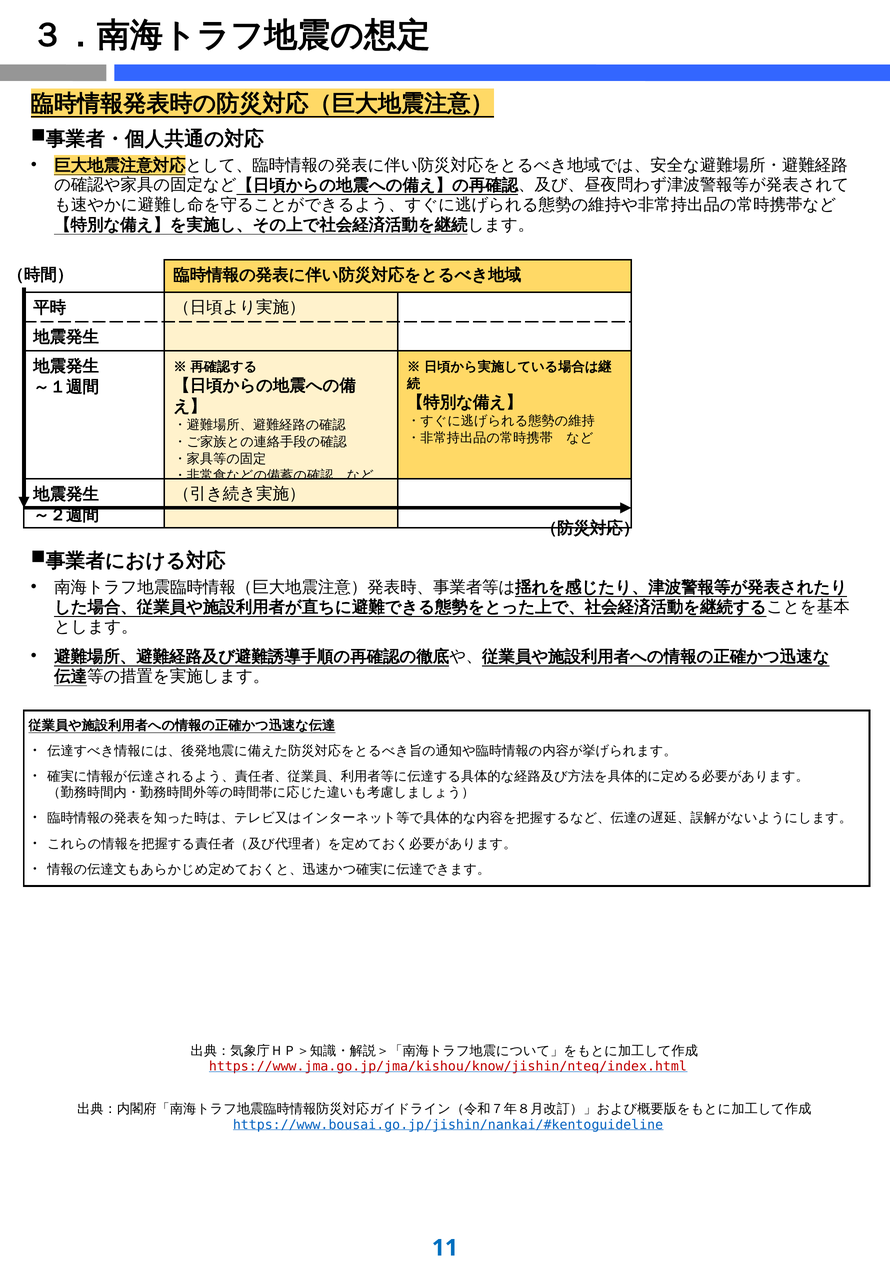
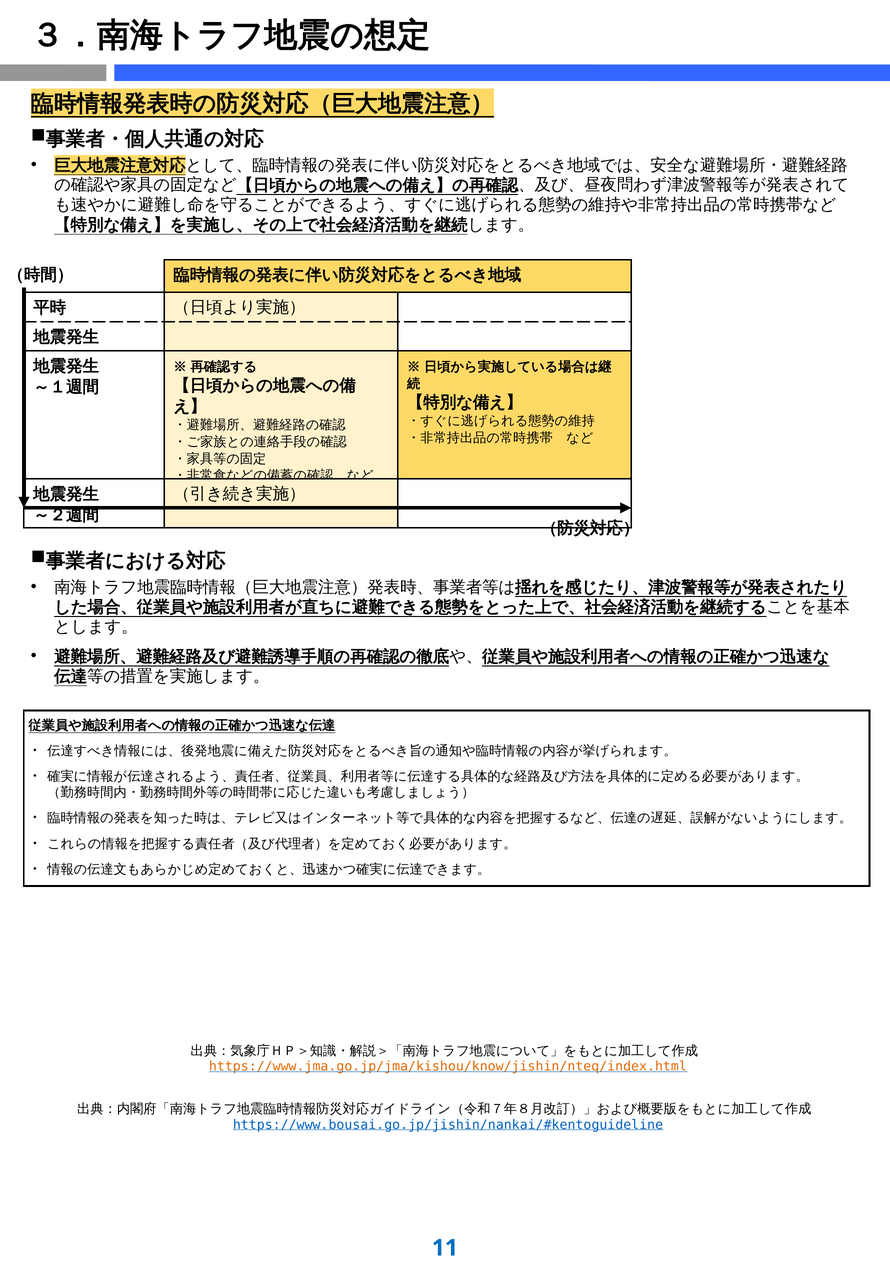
https://www.jma.go.jp/jma/kishou/know/jishin/nteq/index.html colour: red -> orange (448, 1066)
